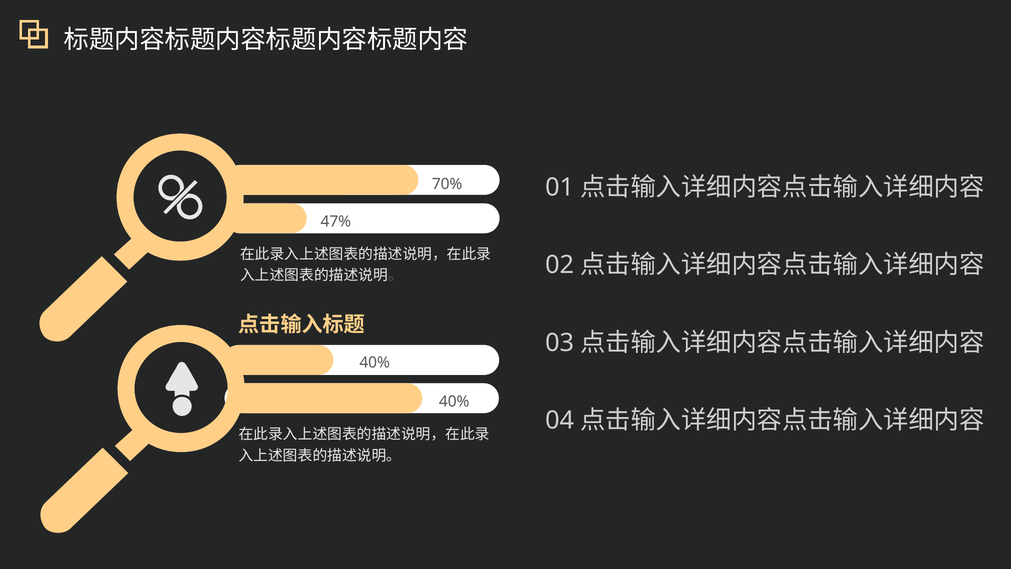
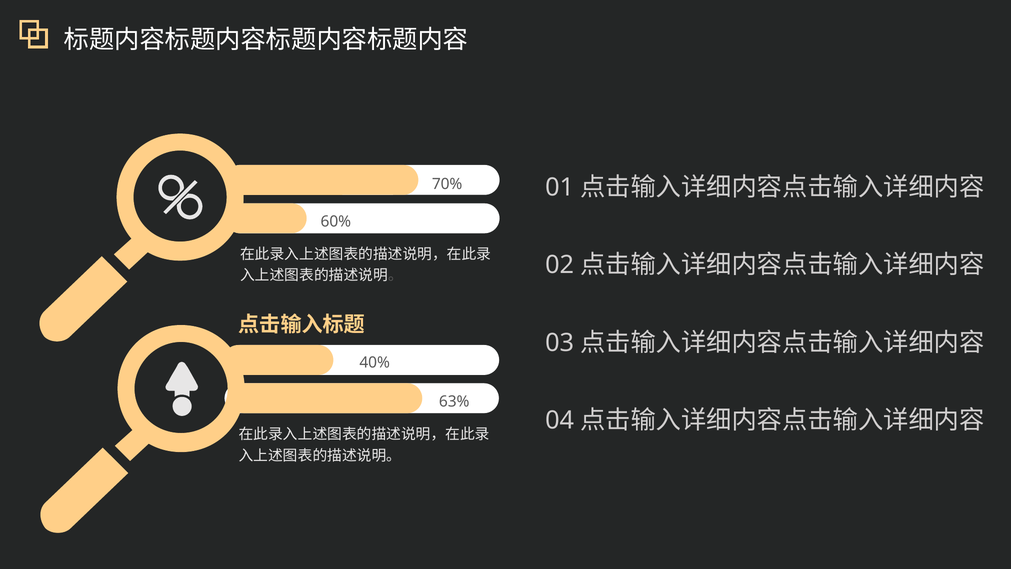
47%: 47% -> 60% (336, 222)
40%: 40% -> 63% (454, 401)
